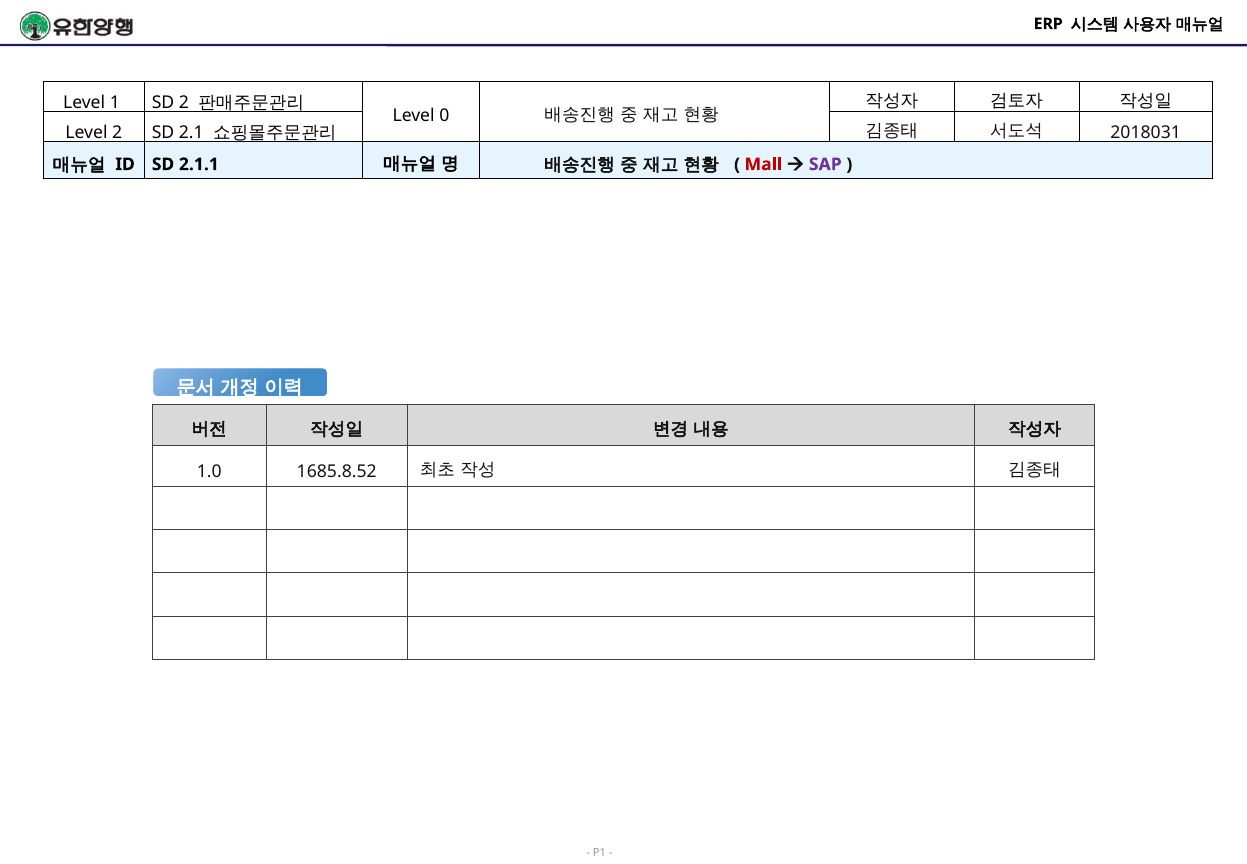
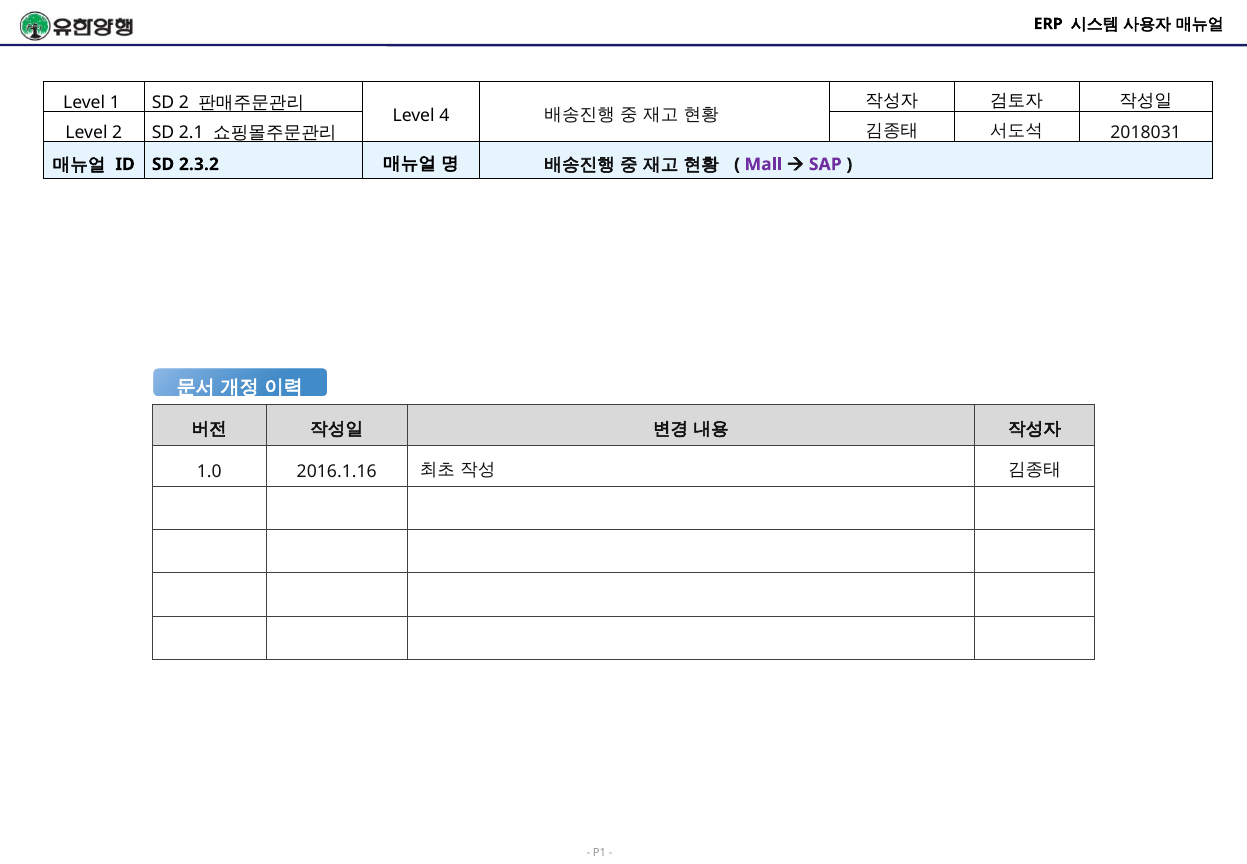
0: 0 -> 4 (444, 116)
2.1.1: 2.1.1 -> 2.3.2 (199, 164)
Mall colour: red -> purple (763, 164)
1685.8.52: 1685.8.52 -> 2016.1.16 (337, 471)
